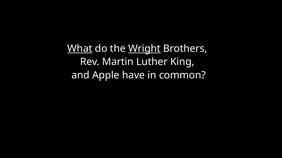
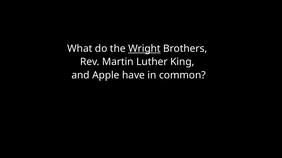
What underline: present -> none (80, 49)
